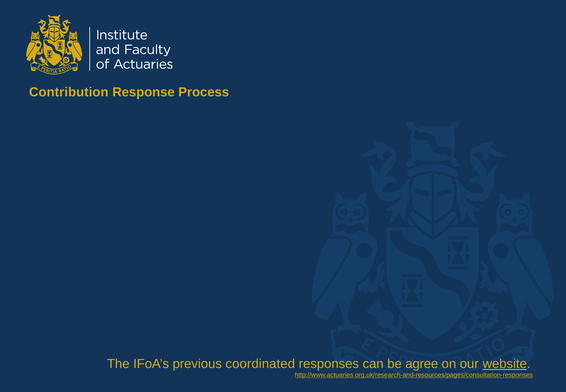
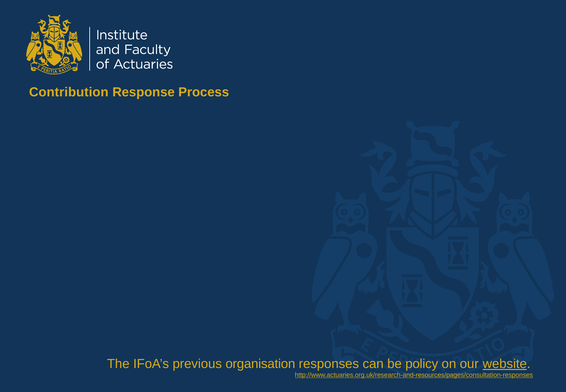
coordinated: coordinated -> organisation (260, 364)
agree: agree -> policy (422, 364)
